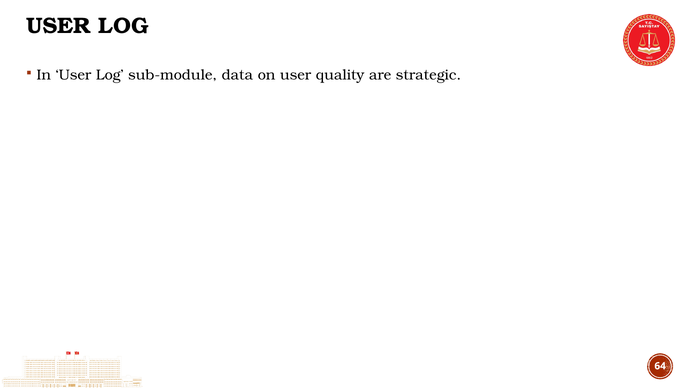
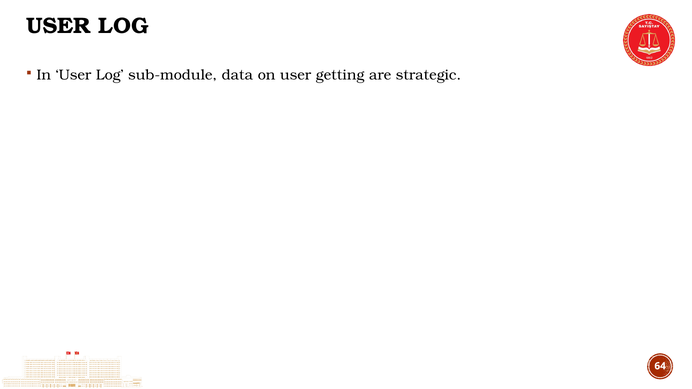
quality: quality -> getting (340, 75)
